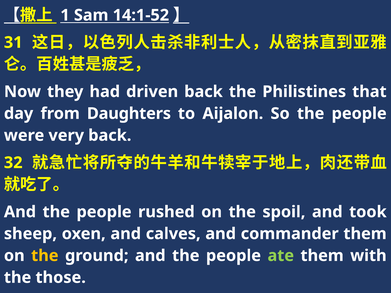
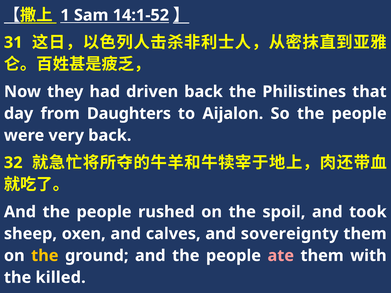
commander: commander -> sovereignty (290, 234)
ate colour: light green -> pink (281, 256)
those: those -> killed (61, 278)
